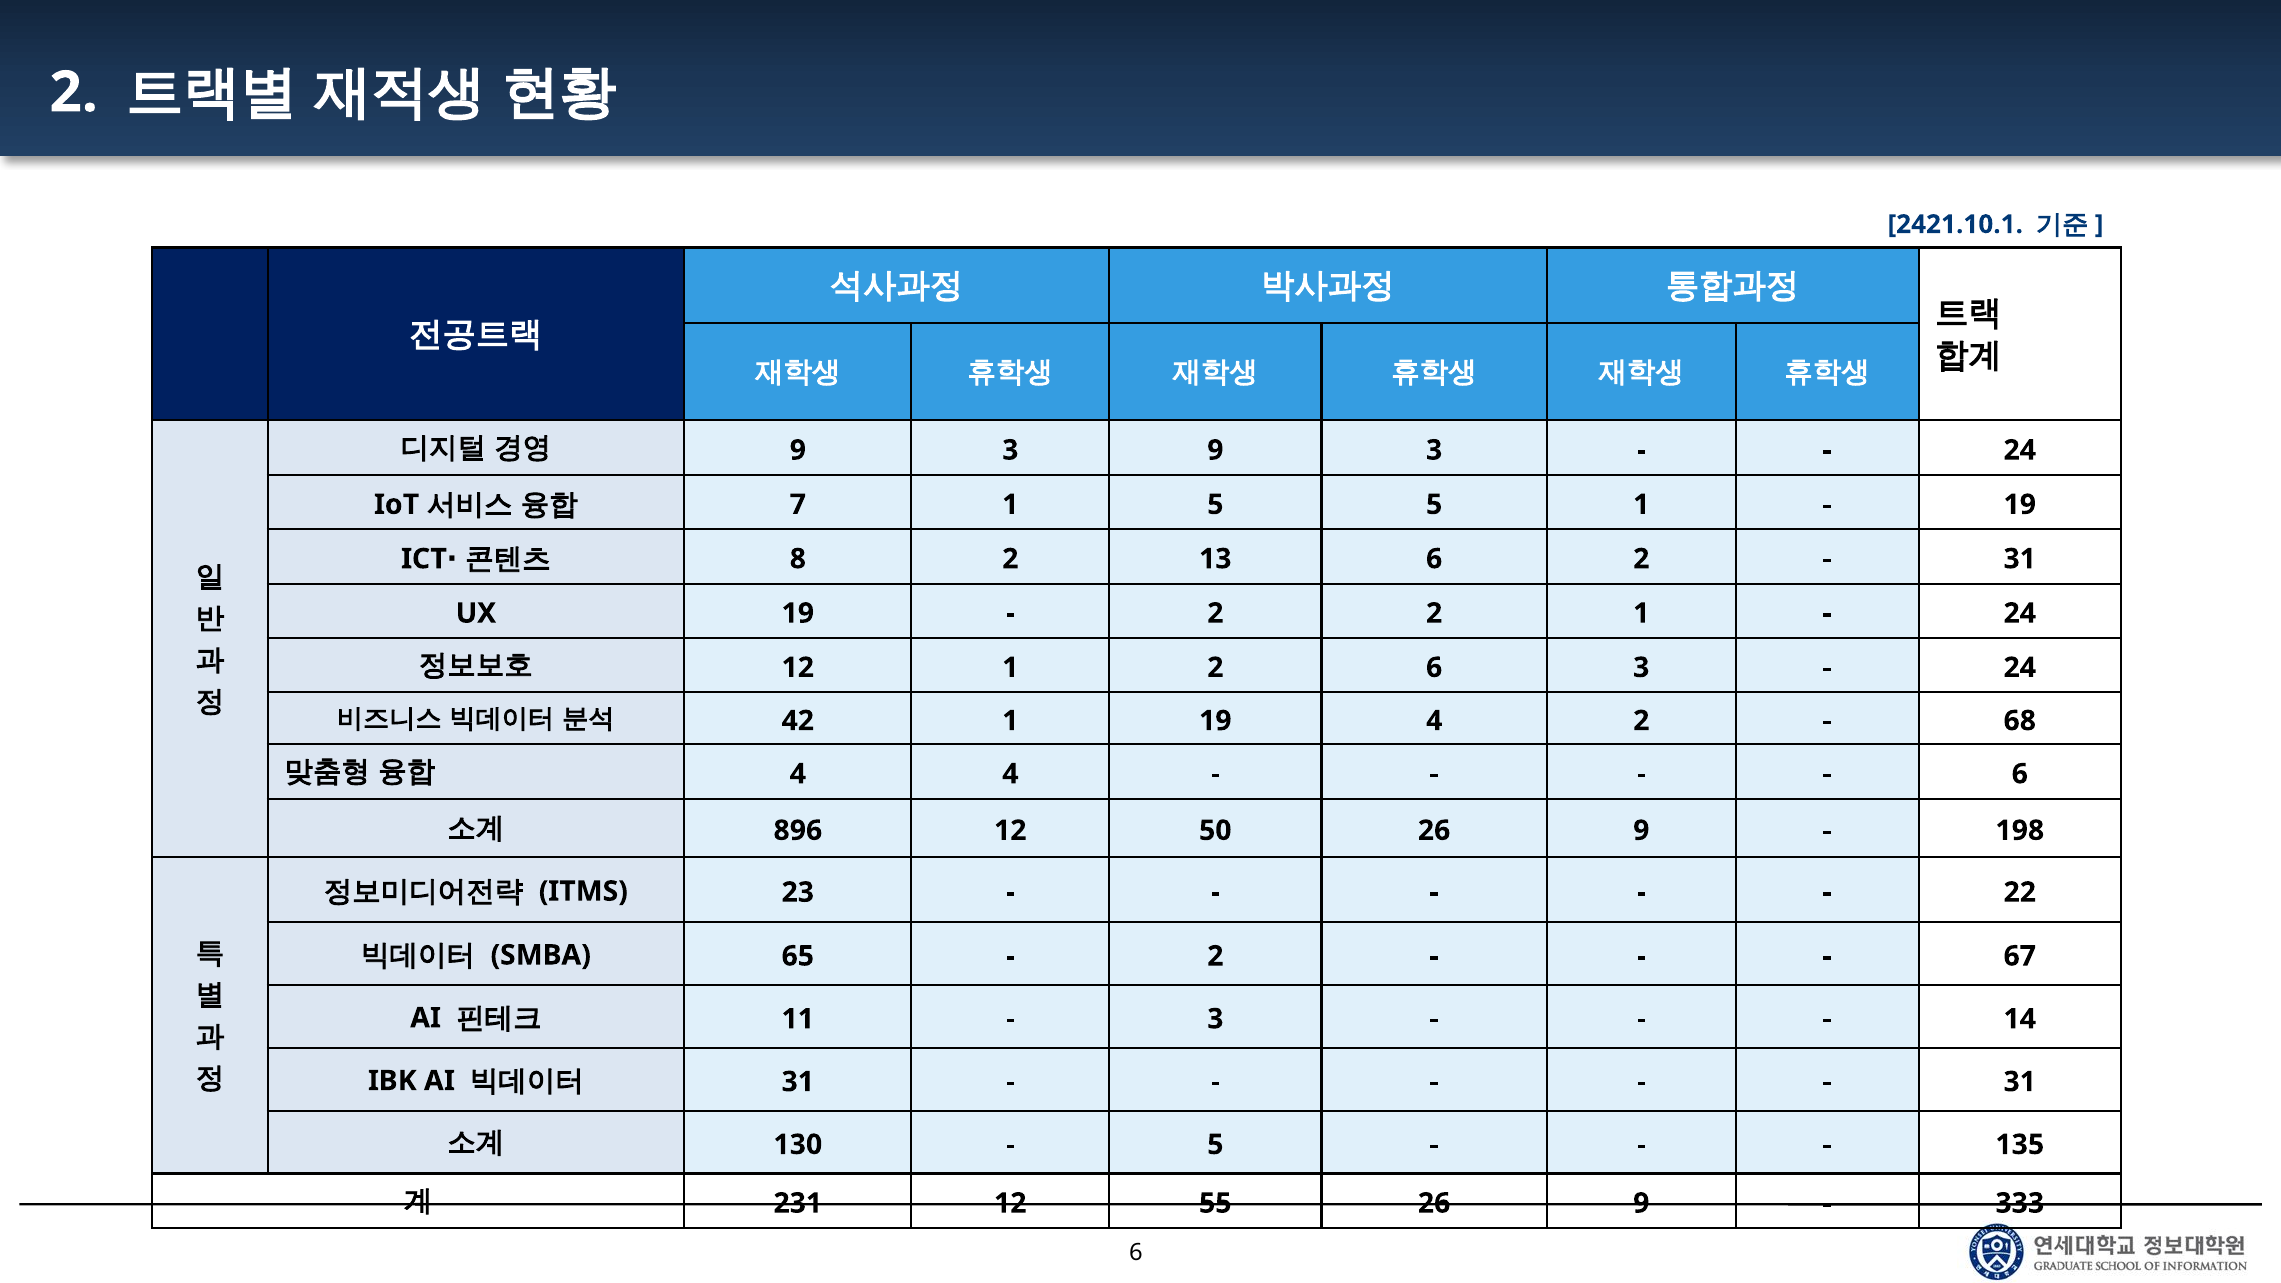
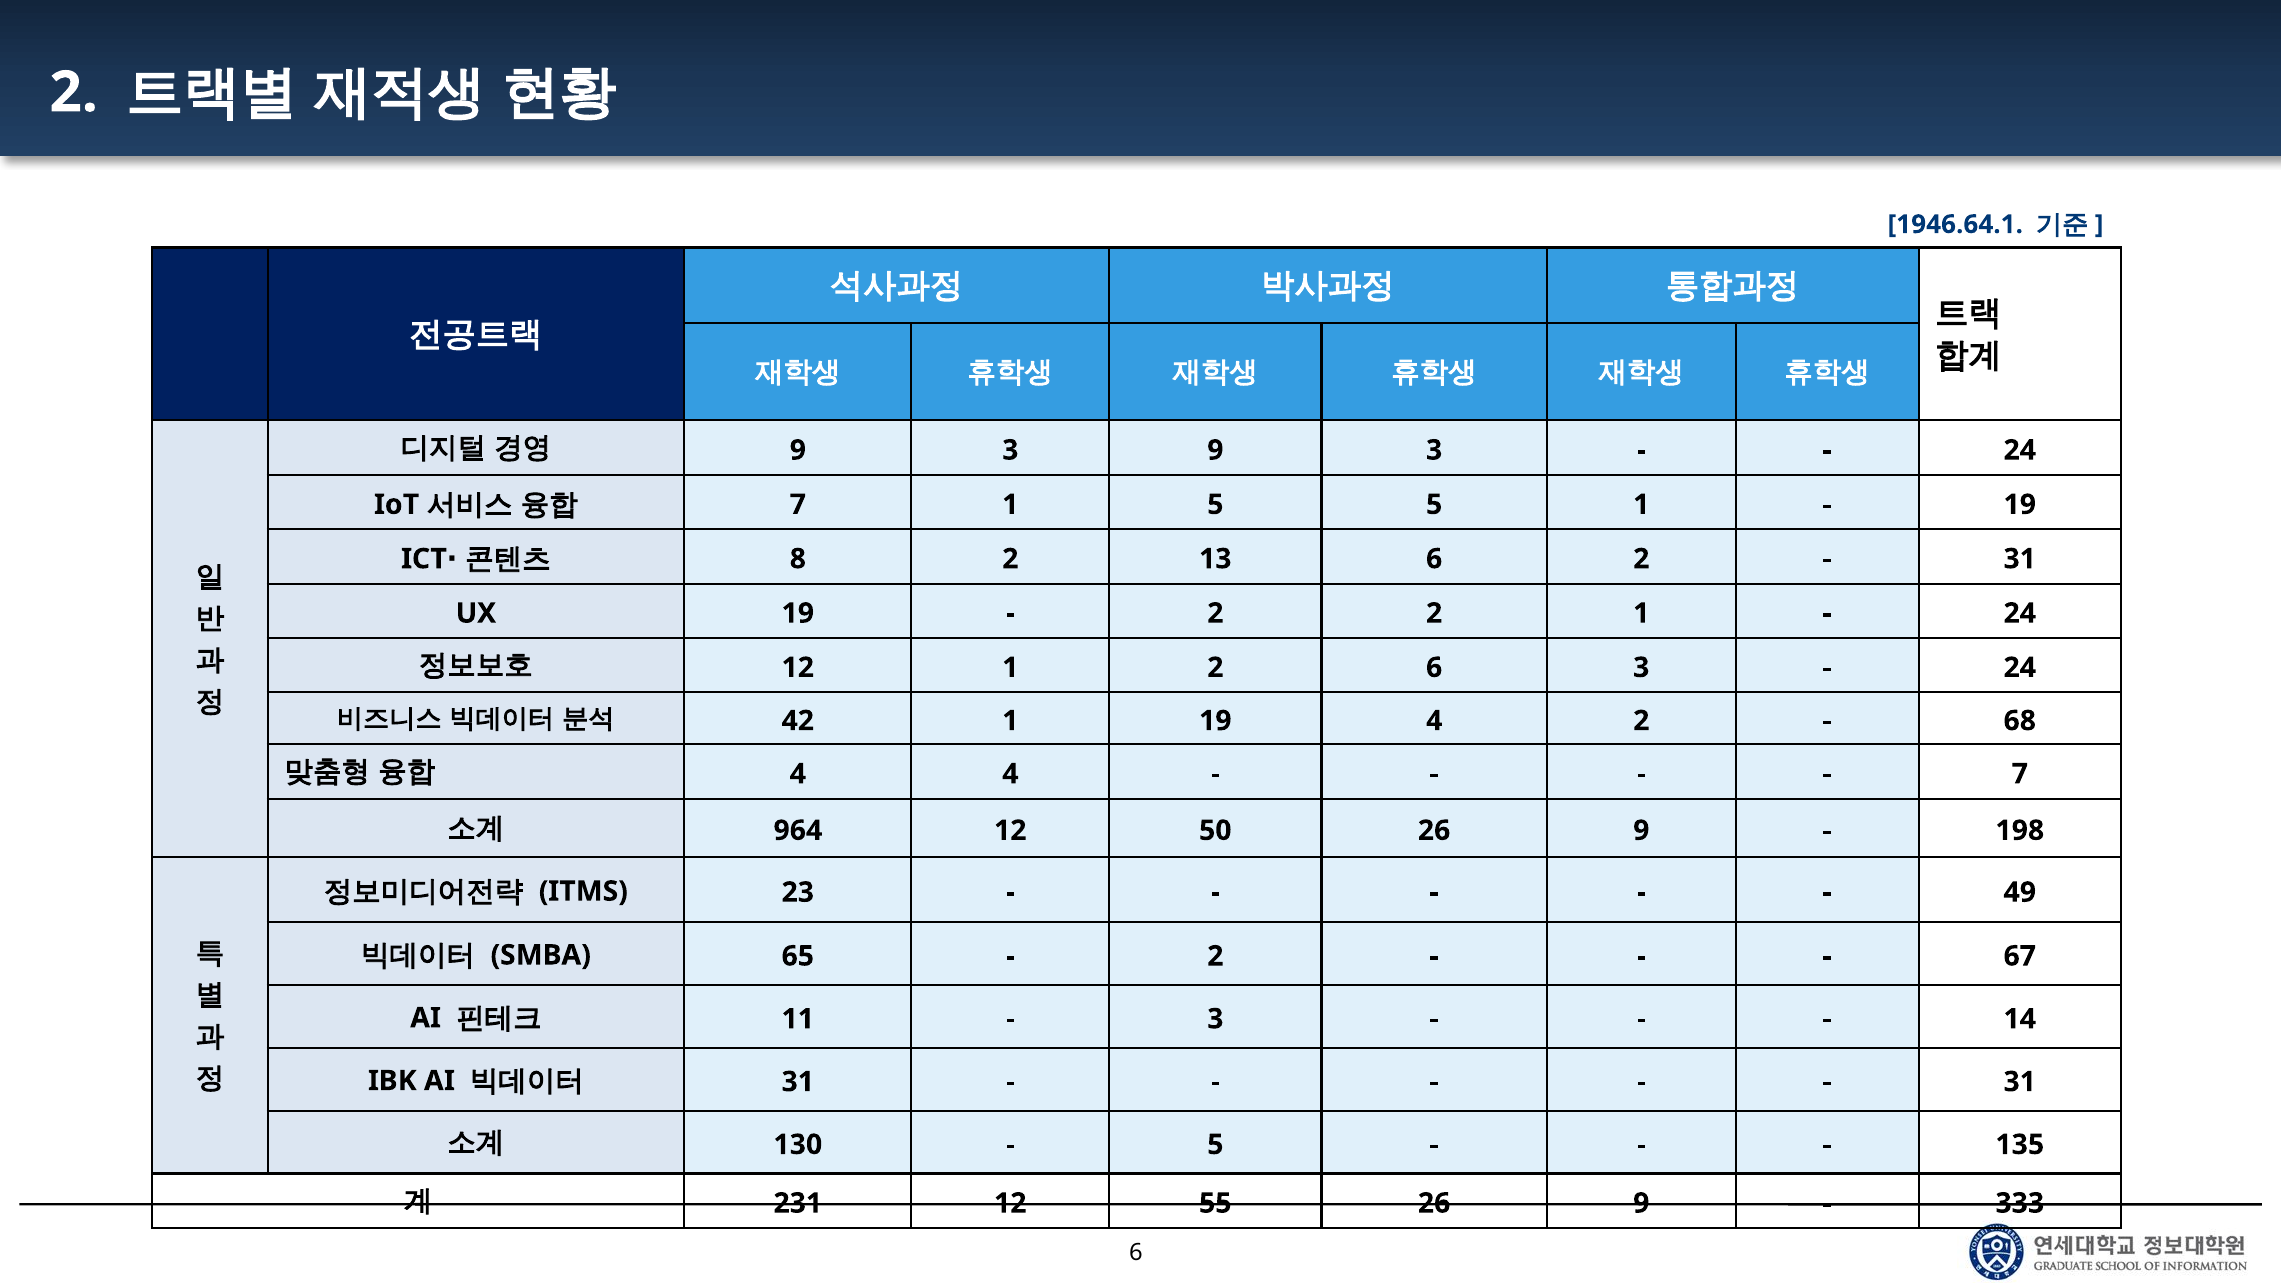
2421.10.1: 2421.10.1 -> 1946.64.1 (1955, 224)
6: 6 -> 7 (2020, 774)
896: 896 -> 964 (798, 831)
22: 22 -> 49 (2020, 892)
